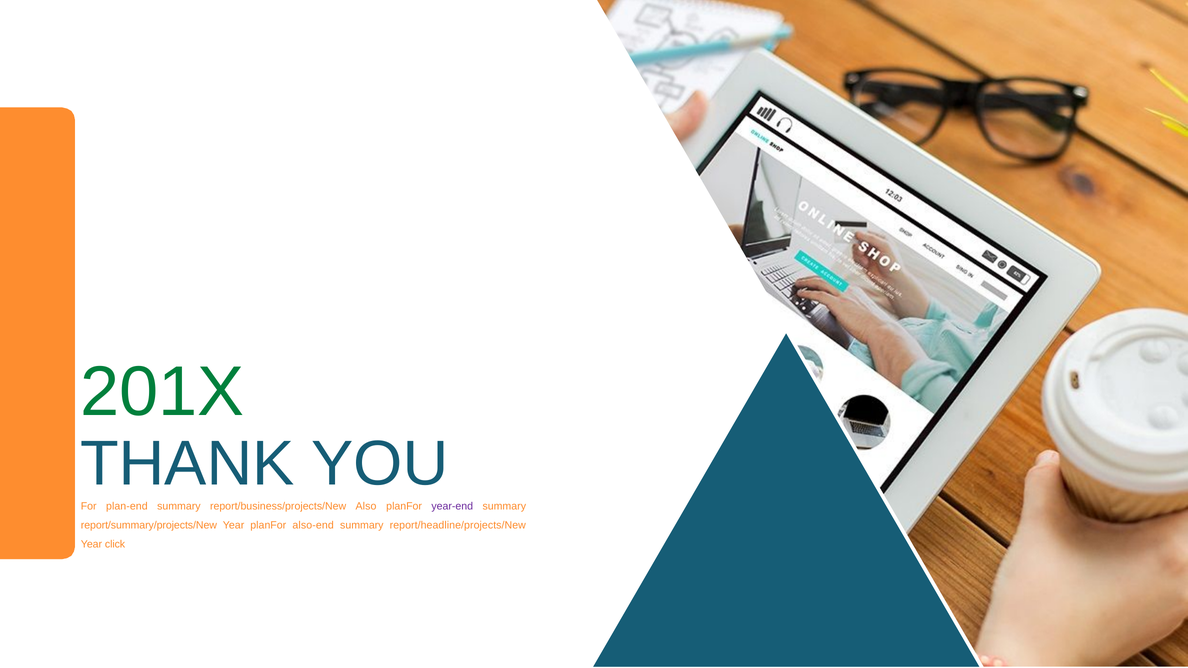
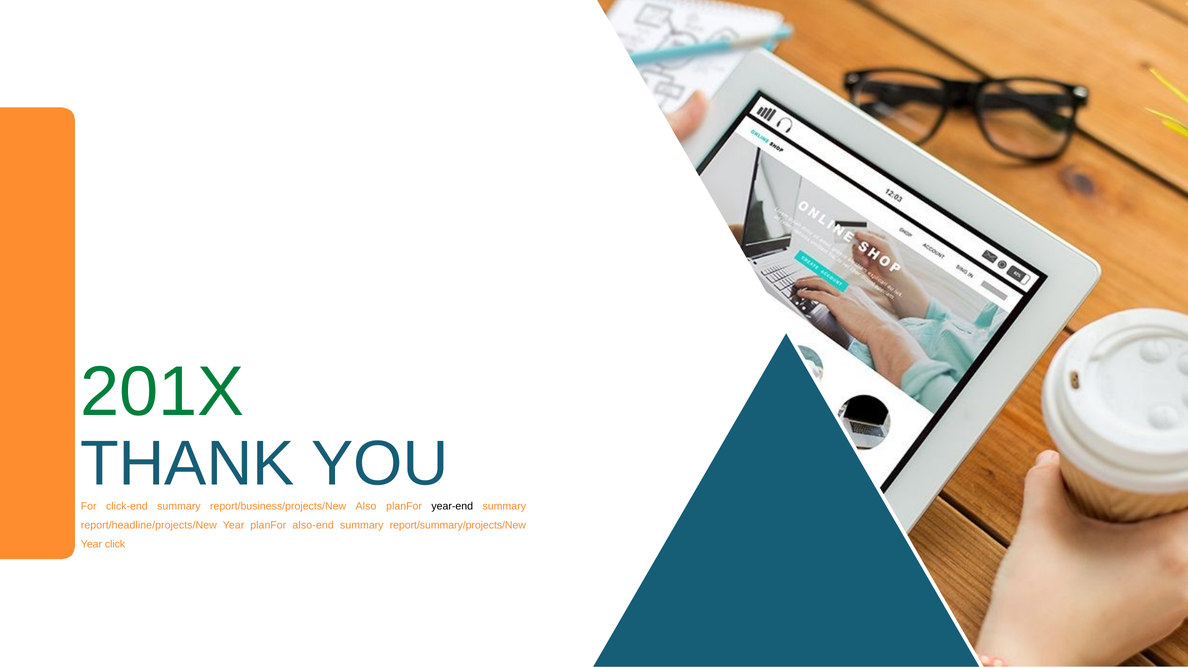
plan-end: plan-end -> click-end (127, 506)
year-end colour: purple -> black (452, 506)
report/summary/projects/New: report/summary/projects/New -> report/headline/projects/New (149, 525)
report/headline/projects/New: report/headline/projects/New -> report/summary/projects/New (458, 525)
